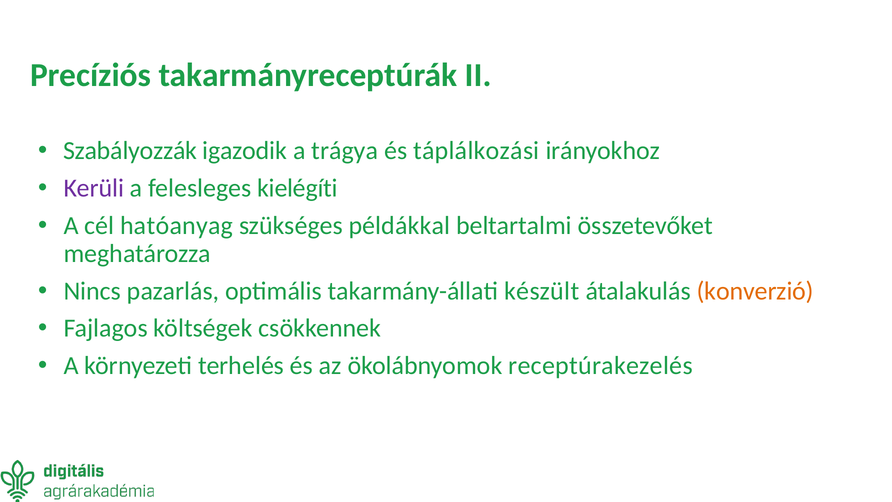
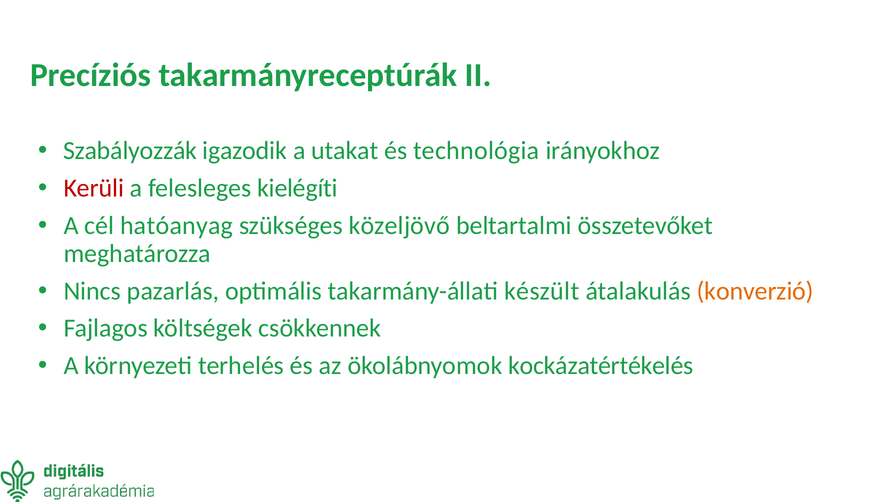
trágya: trágya -> utakat (345, 151)
táplálkozási: táplálkozási -> technológia (476, 151)
Kerüli colour: purple -> red (94, 188)
példákkal: példákkal -> közeljövő (399, 225)
receptúrakezelés: receptúrakezelés -> kockázatértékelés (601, 365)
